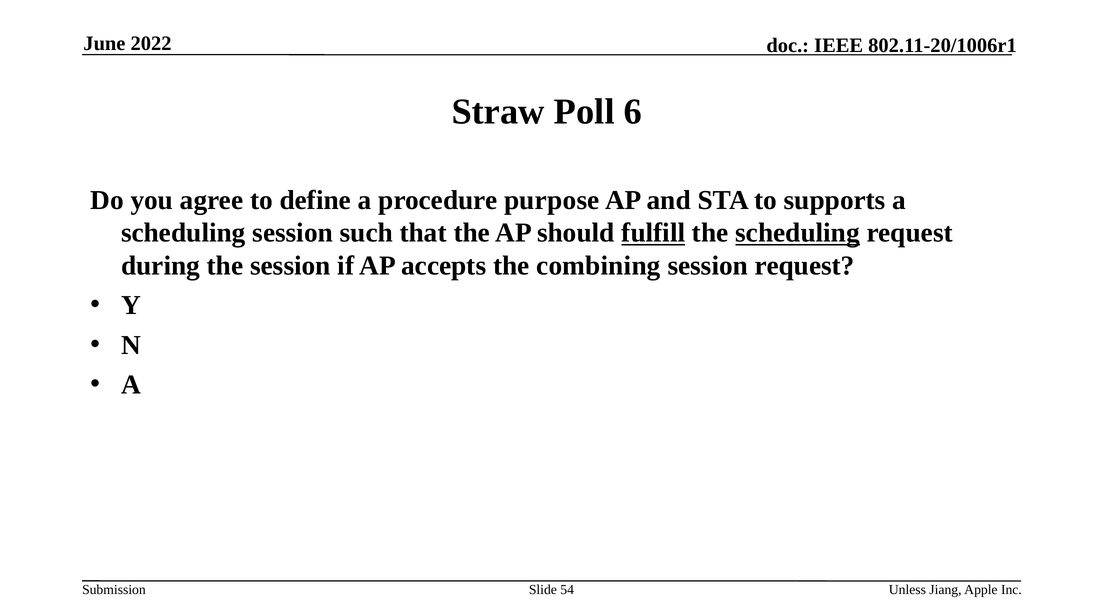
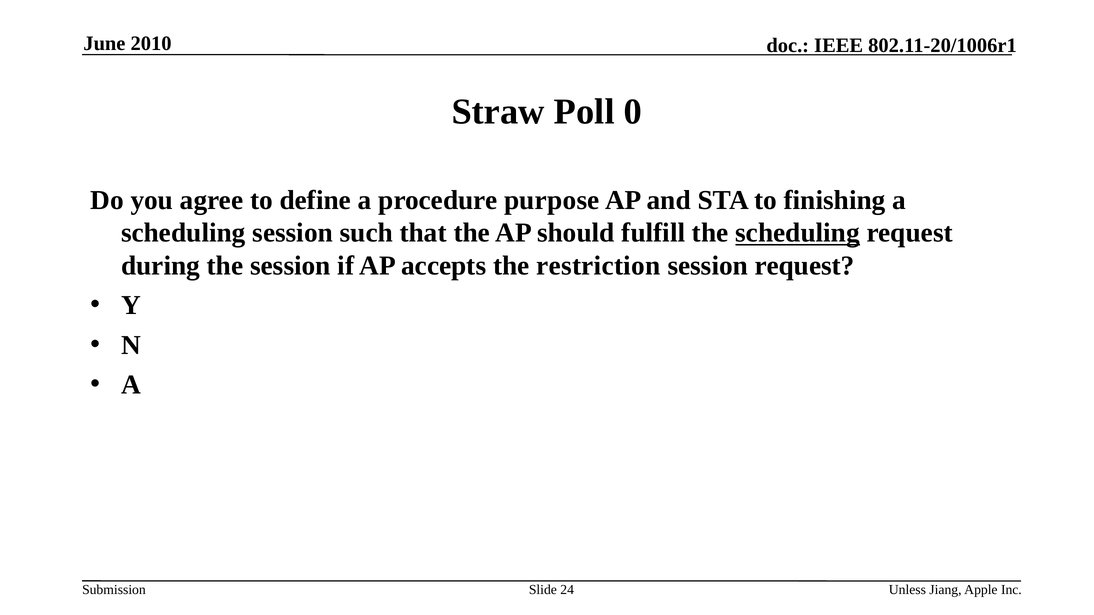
2022: 2022 -> 2010 (151, 43)
6: 6 -> 0 (633, 112)
supports: supports -> finishing (835, 200)
fulfill underline: present -> none (653, 233)
combining: combining -> restriction (598, 266)
54: 54 -> 24 (567, 590)
